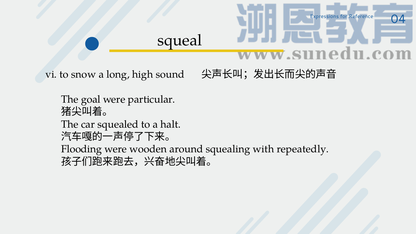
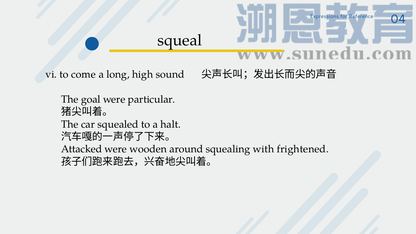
snow: snow -> come (84, 74)
Flooding: Flooding -> Attacked (82, 149)
repeatedly: repeatedly -> frightened (303, 149)
